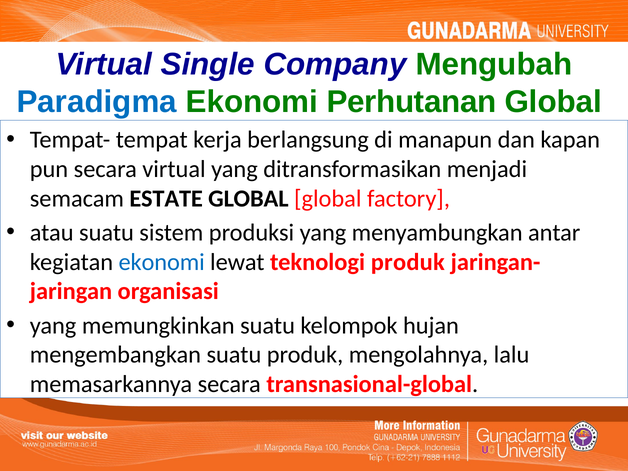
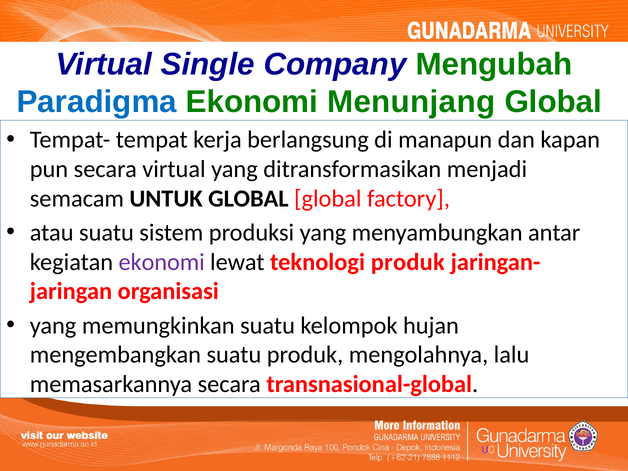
Perhutanan: Perhutanan -> Menunjang (411, 102)
ESTATE: ESTATE -> UNTUK (166, 199)
ekonomi colour: blue -> purple (162, 262)
